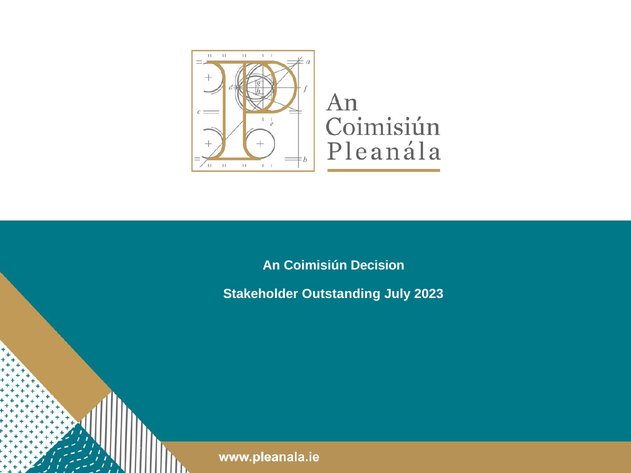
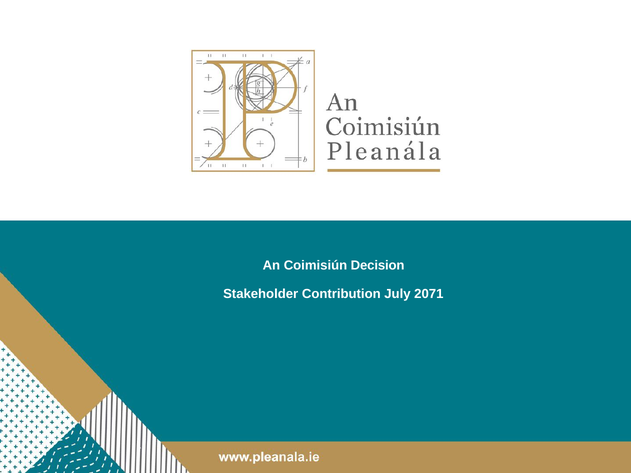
Outstanding: Outstanding -> Contribution (341, 294)
2023: 2023 -> 2071 (429, 294)
